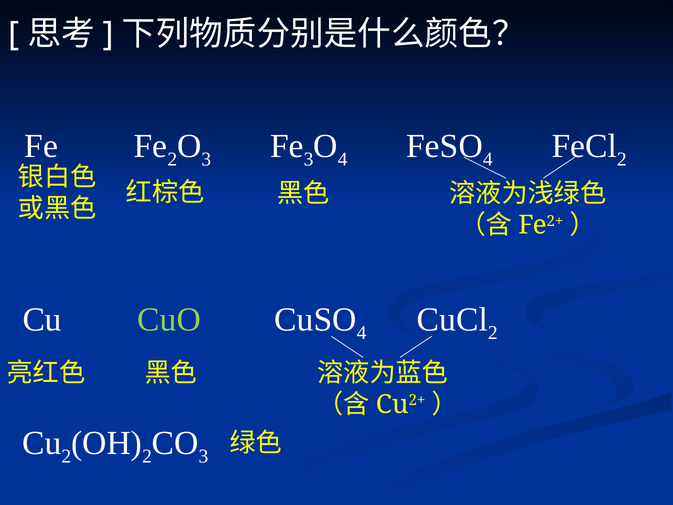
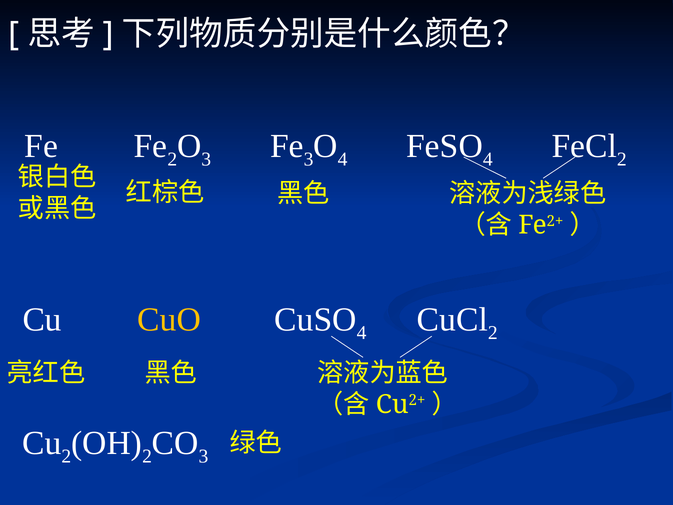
CuO colour: light green -> yellow (169, 319)
